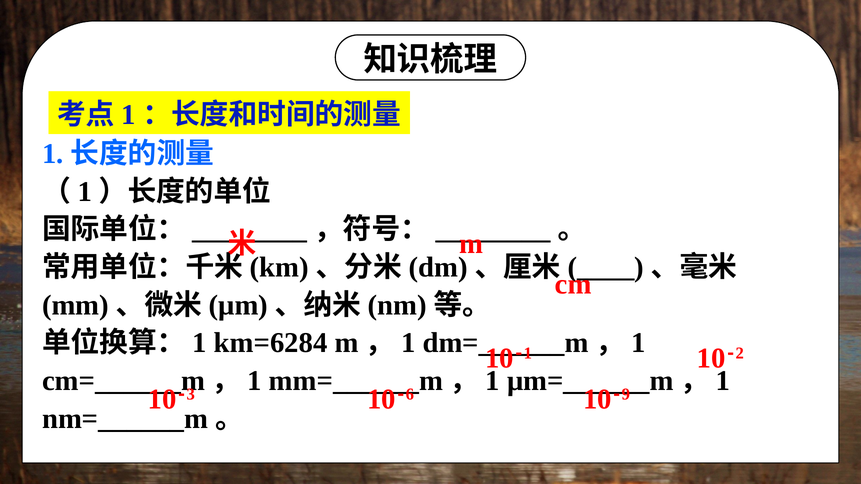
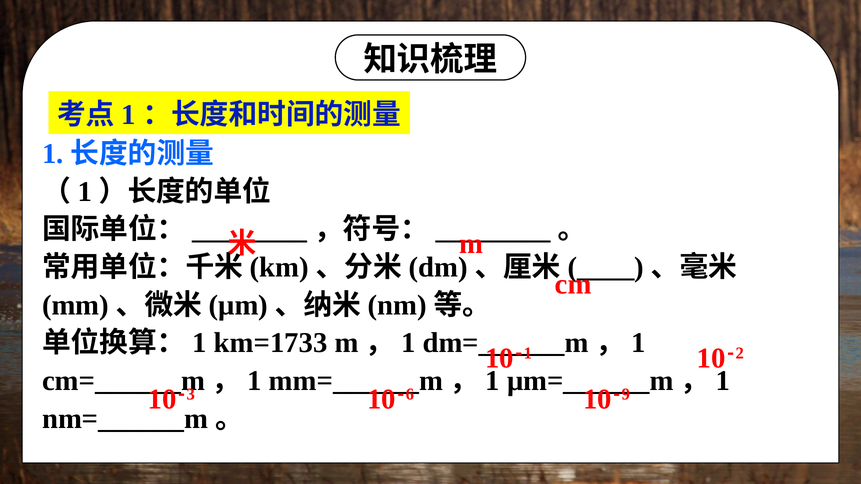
km=6284: km=6284 -> km=1733 (271, 343)
